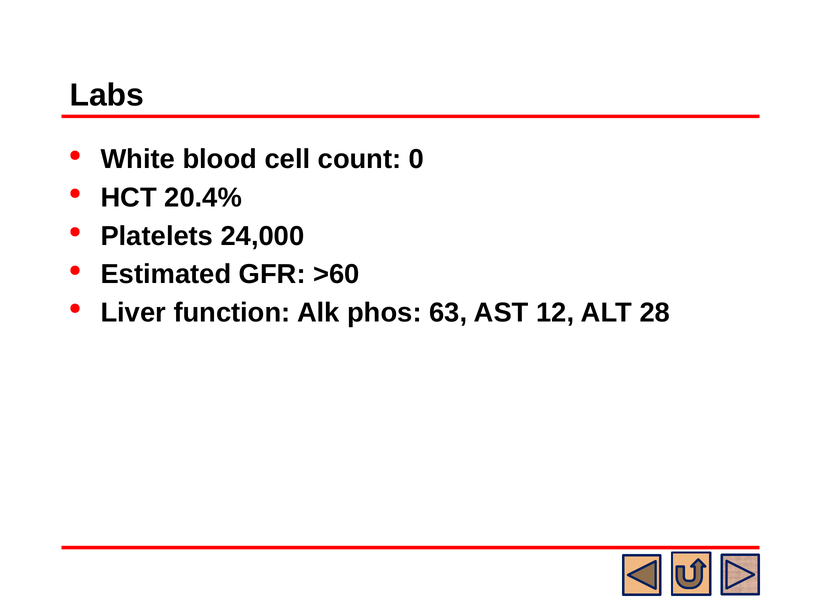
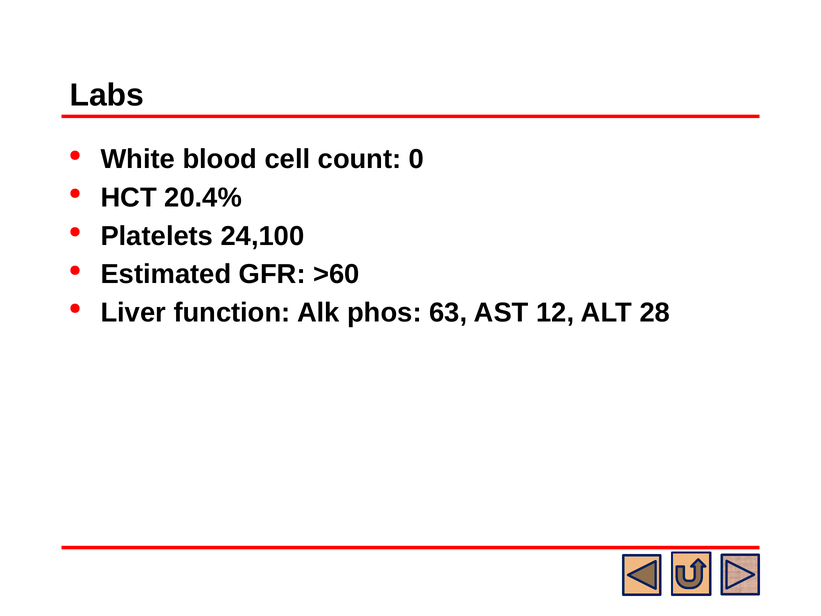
24,000: 24,000 -> 24,100 (263, 236)
